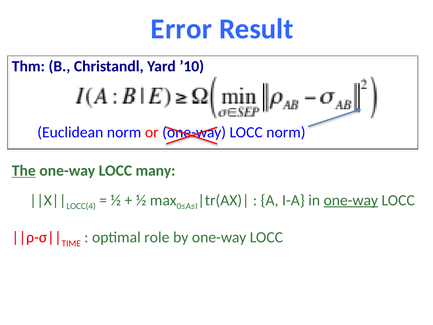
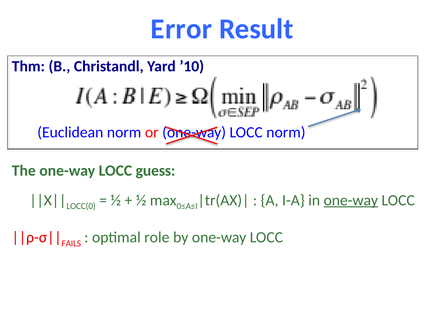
The underline: present -> none (24, 170)
many: many -> guess (155, 170)
LOCC(4: LOCC(4 -> LOCC(0 (81, 206)
TIME: TIME -> FAILS (71, 243)
